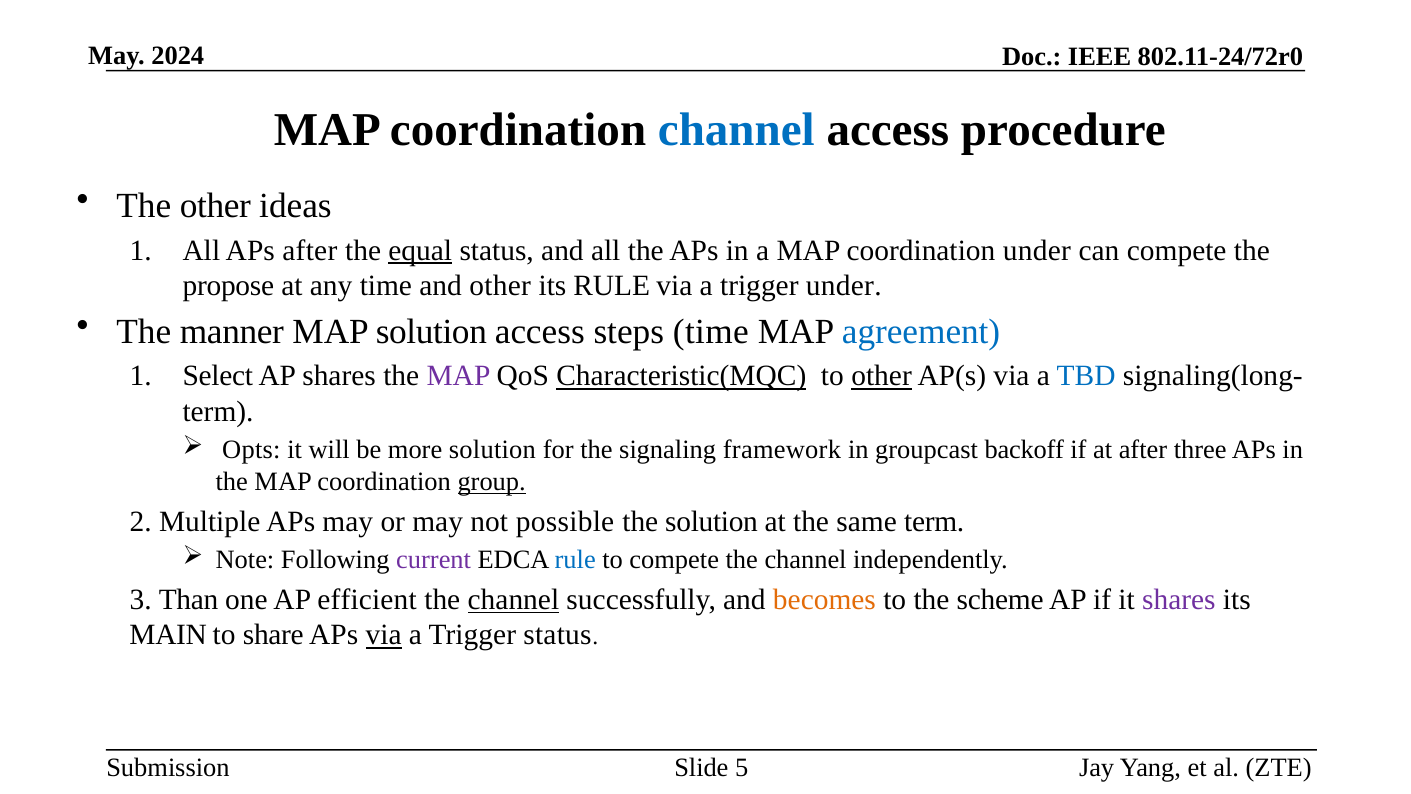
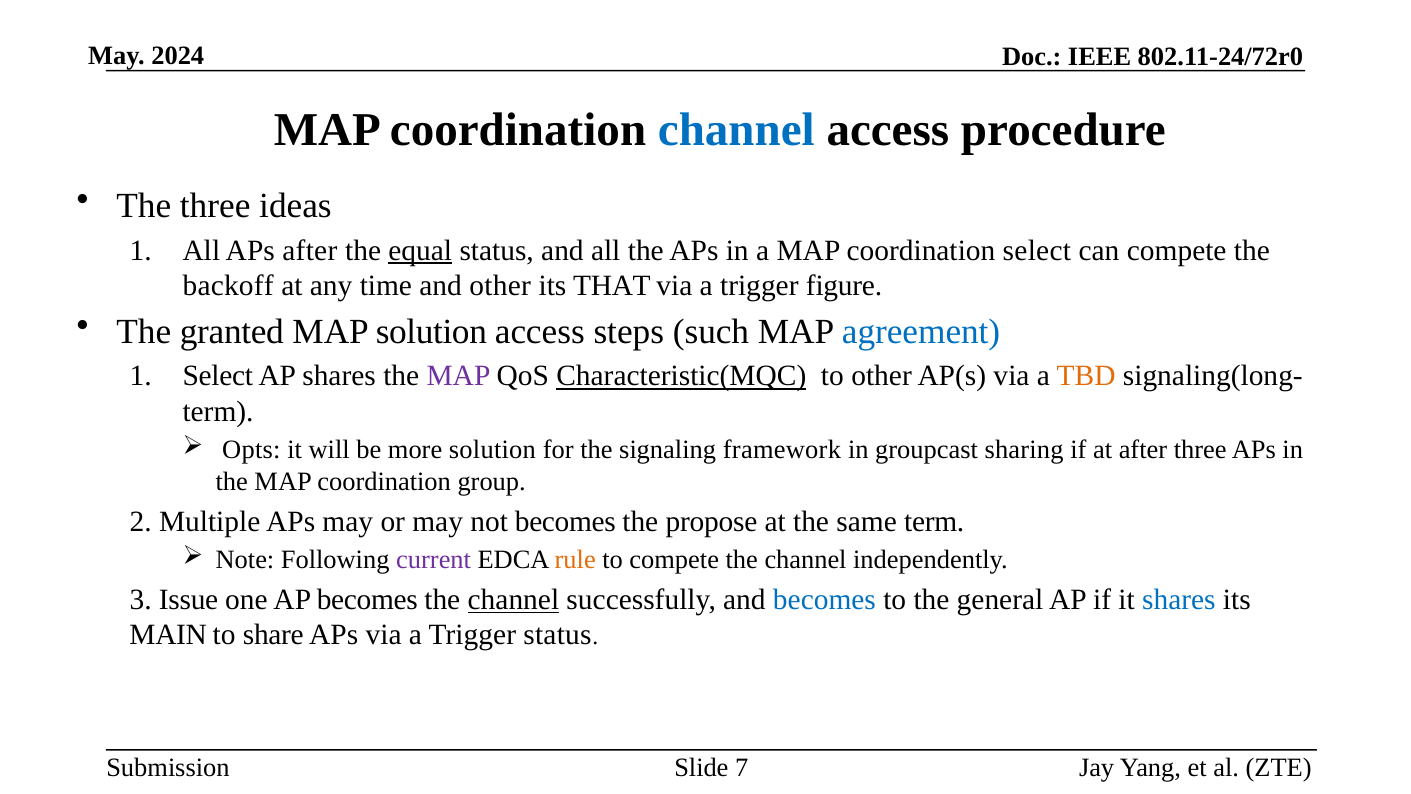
The other: other -> three (215, 206)
coordination under: under -> select (1037, 250)
propose: propose -> backoff (228, 286)
its RULE: RULE -> THAT (612, 286)
trigger under: under -> figure (844, 286)
manner: manner -> granted (232, 332)
steps time: time -> such (711, 332)
other underline: present -> none (882, 376)
TBD colour: blue -> orange (1086, 376)
backoff: backoff -> sharing (1024, 450)
group underline: present -> none (492, 482)
not possible: possible -> becomes (565, 521)
the solution: solution -> propose (712, 521)
rule colour: blue -> orange (575, 560)
Than: Than -> Issue (189, 600)
AP efficient: efficient -> becomes (367, 600)
becomes colour: orange -> blue (824, 600)
scheme: scheme -> general (1000, 600)
shares colour: purple -> blue (1179, 600)
via underline: present -> none (384, 635)
5: 5 -> 7 (742, 767)
